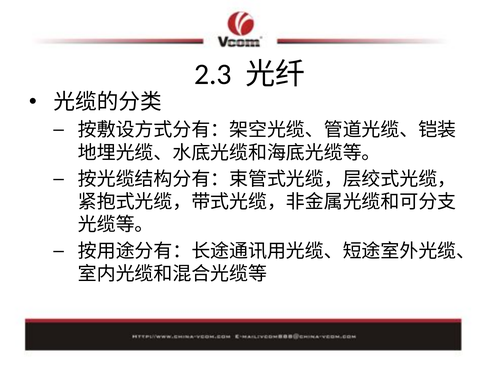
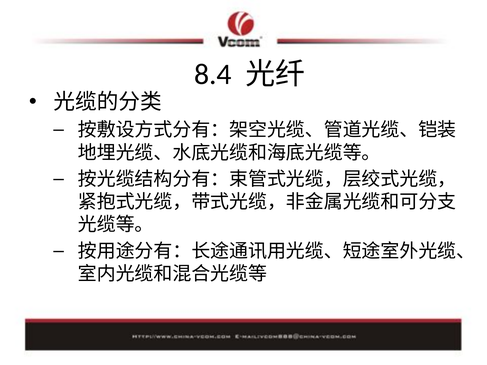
2.3: 2.3 -> 8.4 (213, 74)
